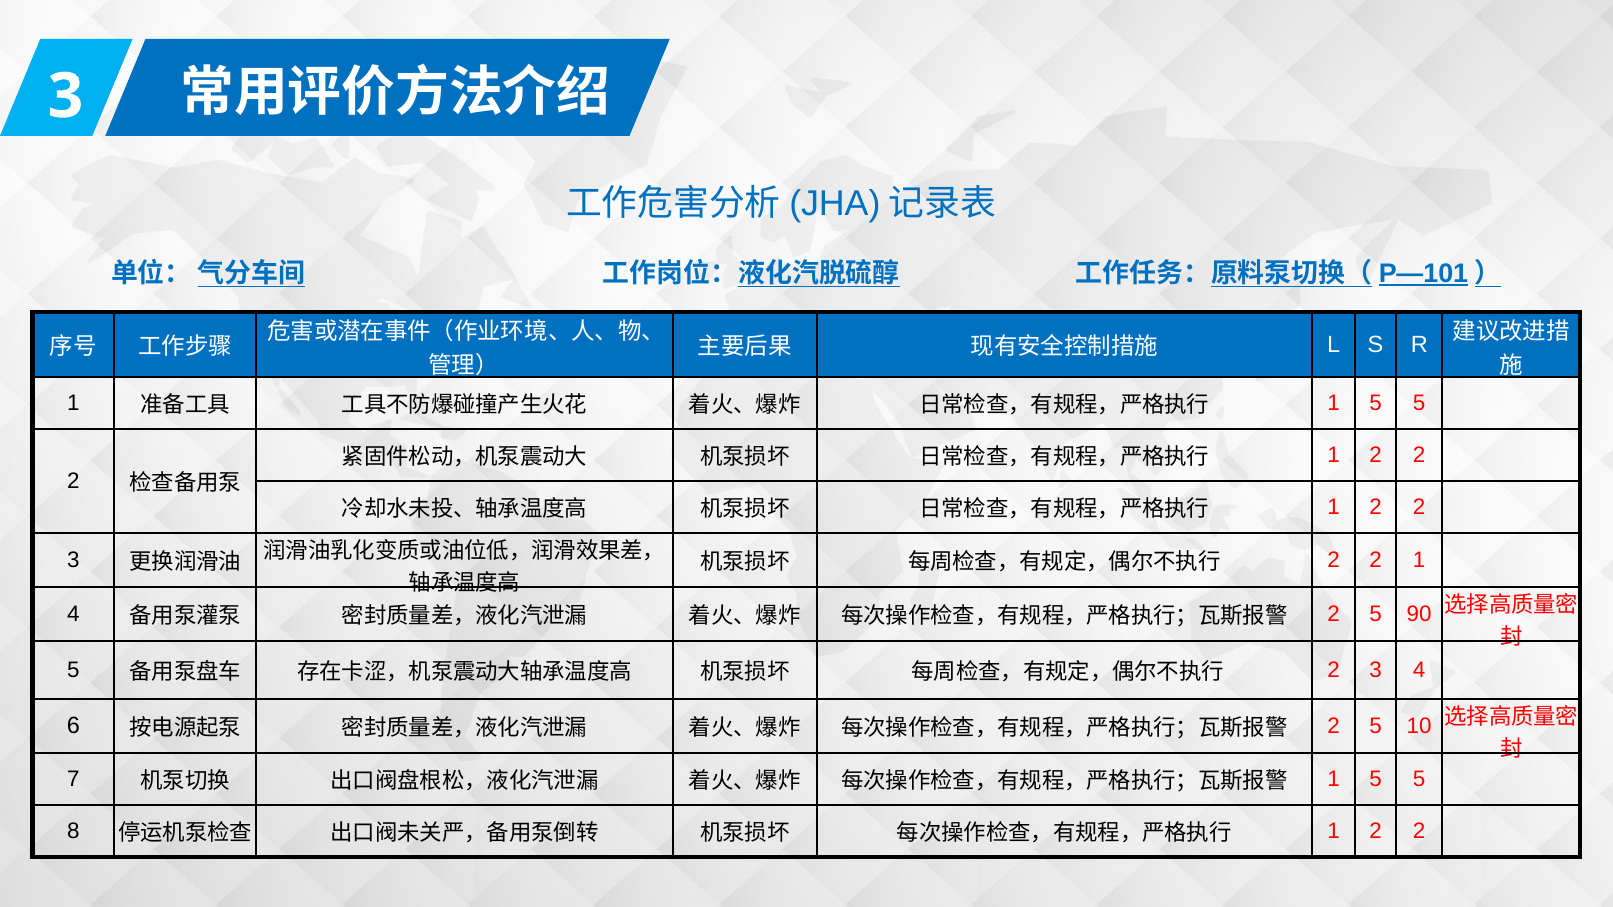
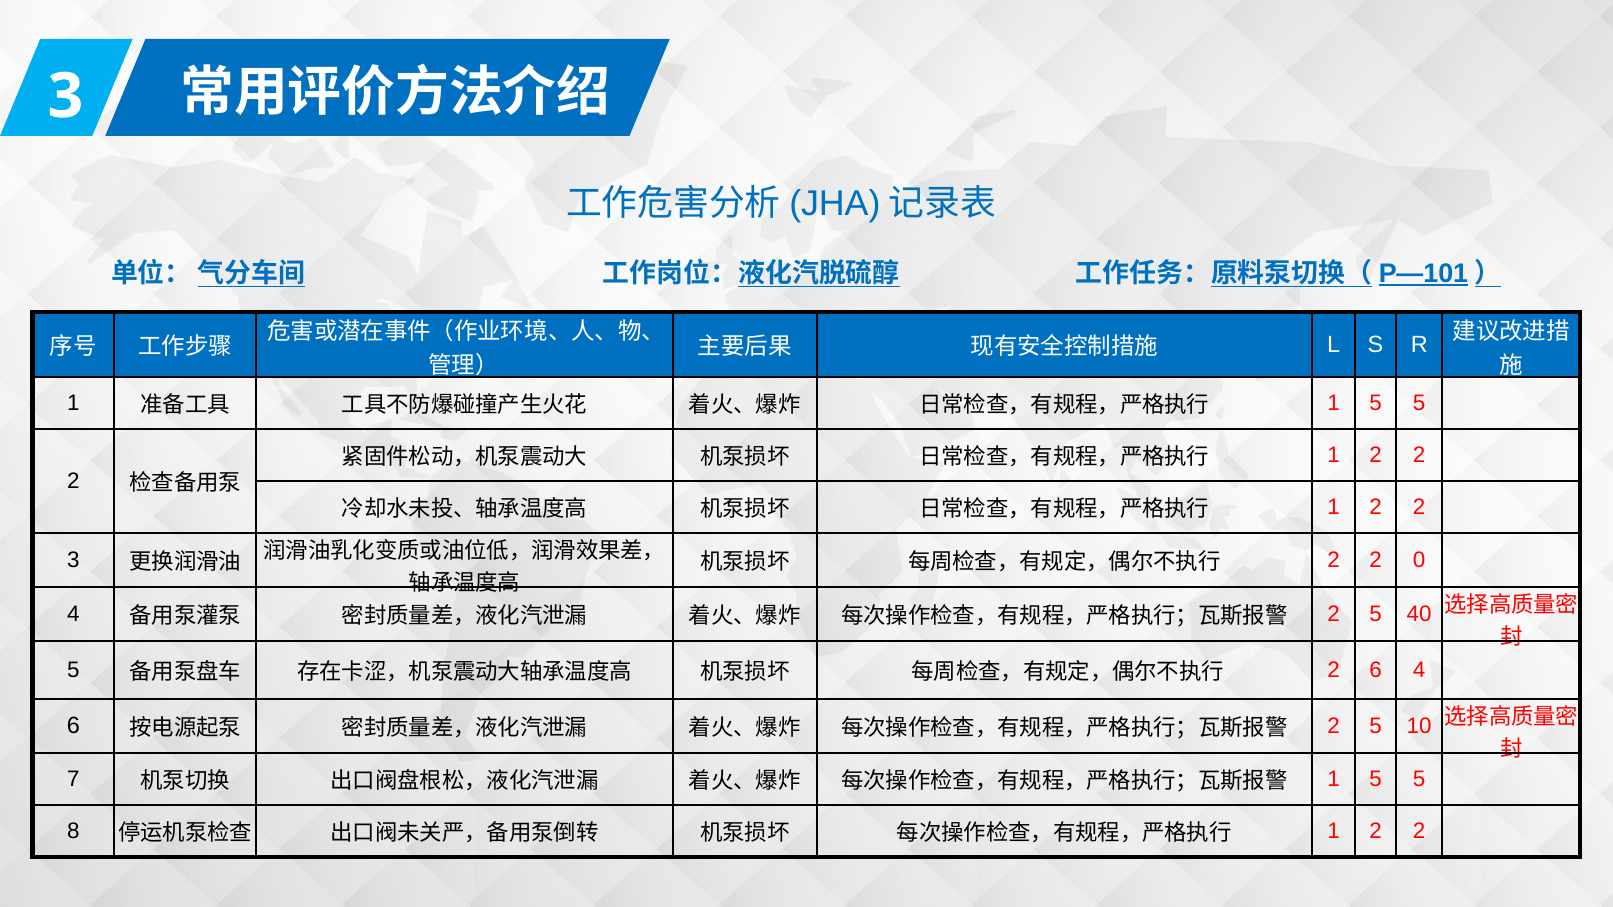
2 1: 1 -> 0 (1419, 560)
90: 90 -> 40 (1419, 614)
3: 3 -> 6 (1376, 670)
